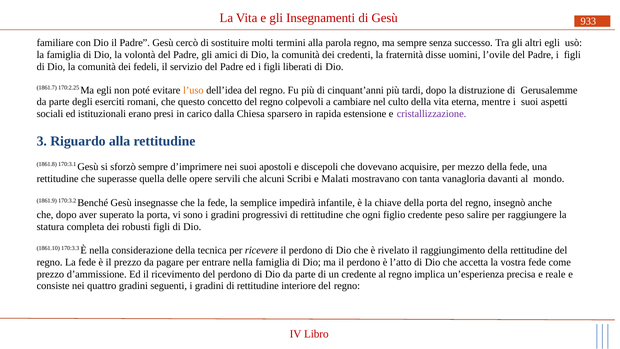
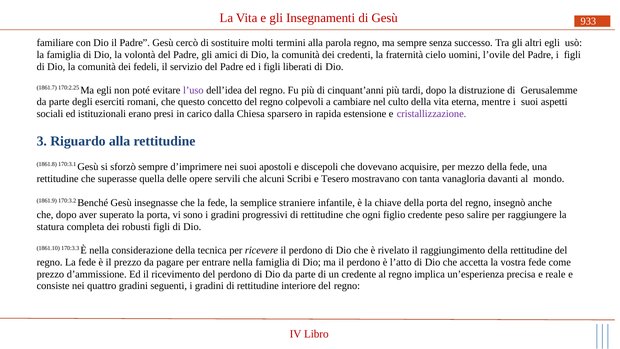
disse: disse -> cielo (436, 55)
l’uso colour: orange -> purple (193, 90)
Malati: Malati -> Tesero (335, 179)
impedirà: impedirà -> straniere (297, 203)
